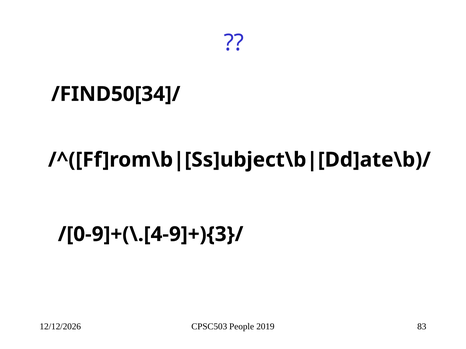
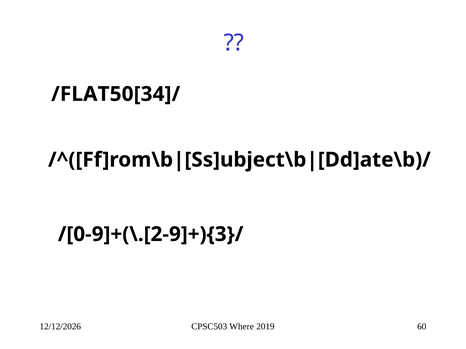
/FIND50[34]/: /FIND50[34]/ -> /FLAT50[34]/ (116, 94)
/[0-9]+(\.[4-9]+){3}/: /[0-9]+(\.[4-9]+){3}/ -> /[0-9]+(\.[2-9]+){3}/ (151, 235)
People: People -> Where (242, 327)
83: 83 -> 60 (422, 327)
